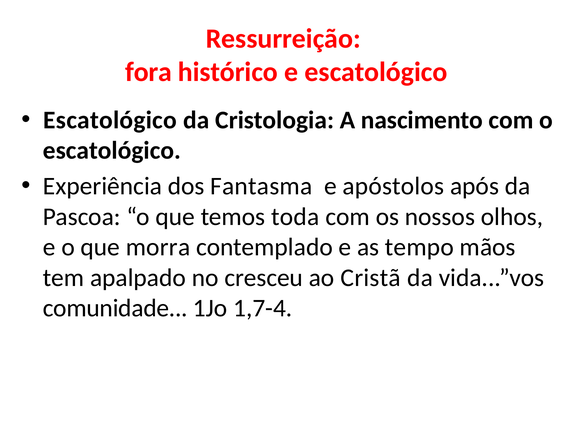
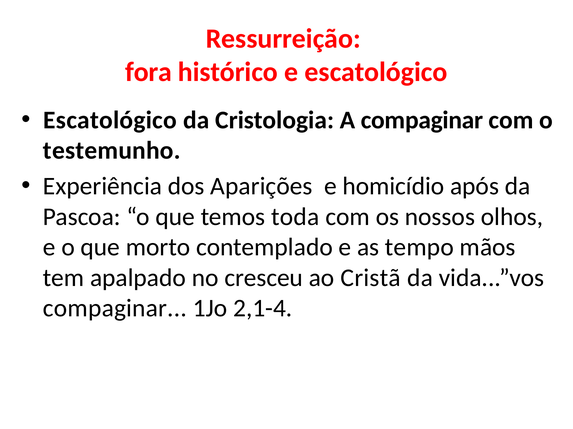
A nascimento: nascimento -> compaginar (422, 120)
escatológico: escatológico -> testemunho (112, 151)
Fantasma: Fantasma -> Aparições (261, 186)
apóstolos: apóstolos -> homicídio (393, 186)
morra: morra -> morto (158, 248)
comunidade: comunidade -> compaginar (115, 309)
1,7-4: 1,7-4 -> 2,1-4 (263, 309)
